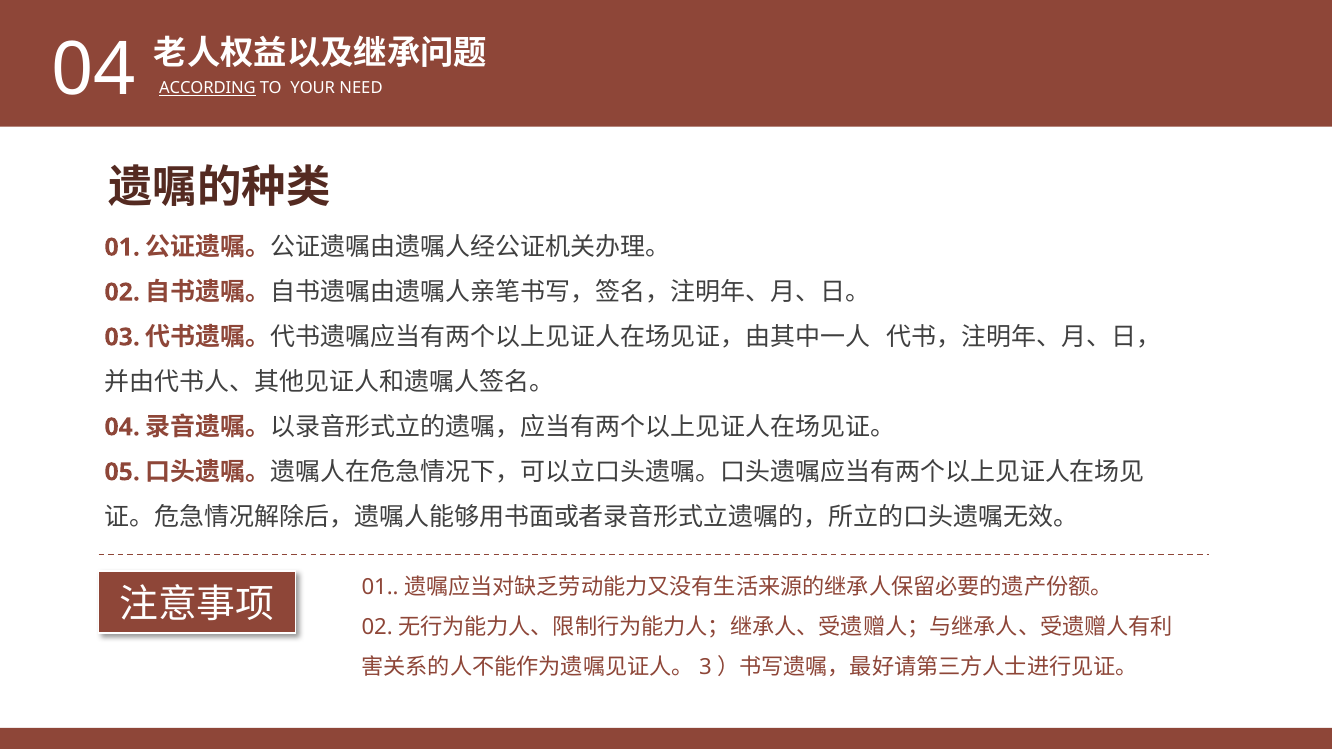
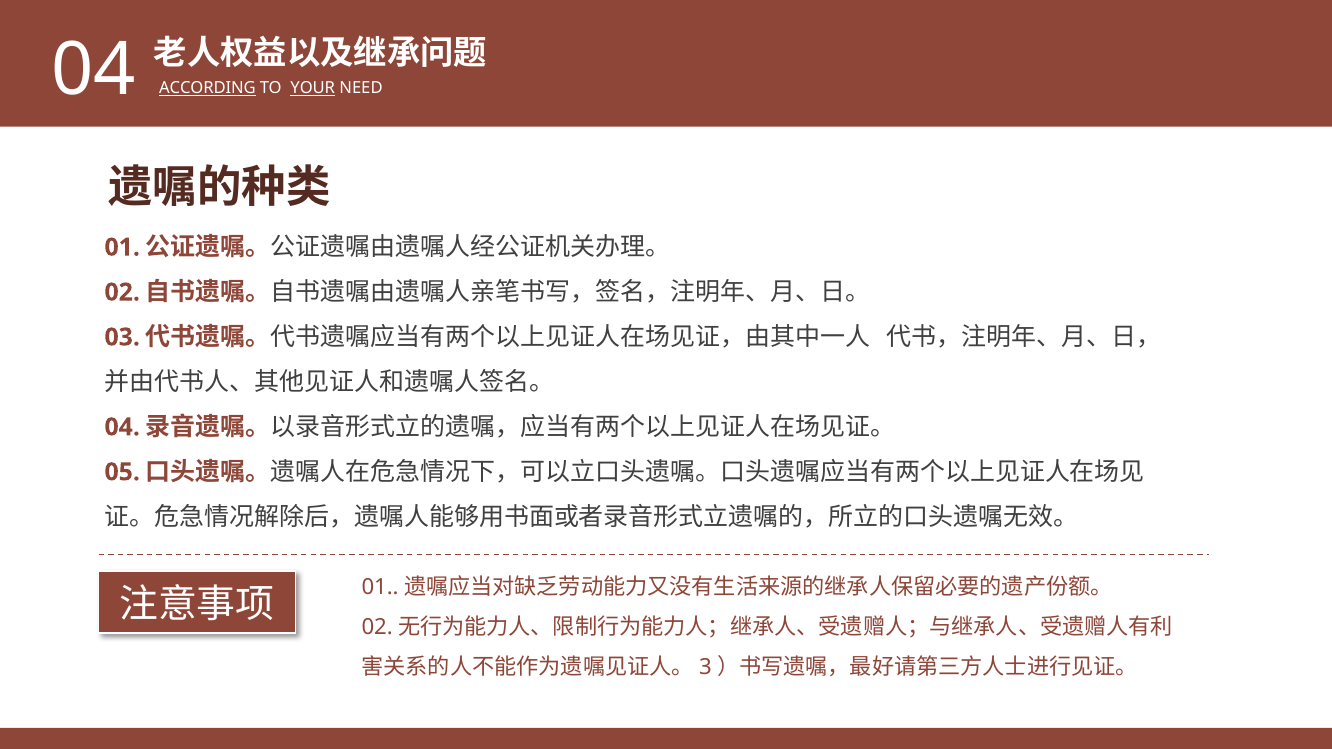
YOUR underline: none -> present (313, 88)
